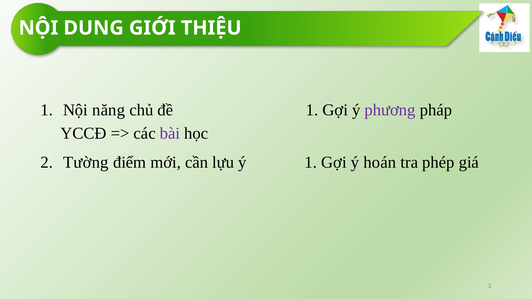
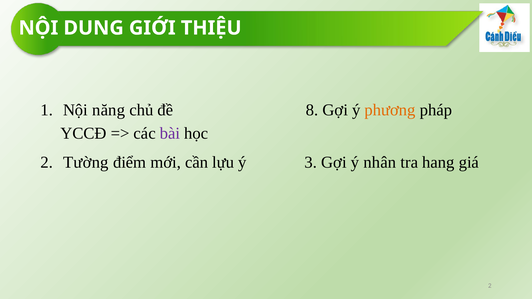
đề 1: 1 -> 8 (312, 110)
phương colour: purple -> orange (390, 110)
ý 1: 1 -> 3 (311, 162)
hoán: hoán -> nhân (380, 162)
phép: phép -> hang (438, 162)
